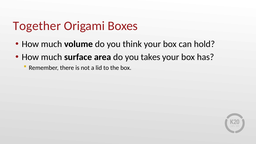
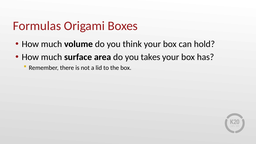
Together: Together -> Formulas (37, 26)
